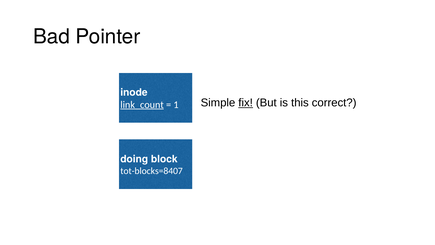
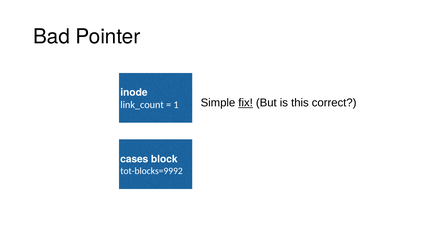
link_count underline: present -> none (142, 105)
doing: doing -> cases (134, 159)
tot-blocks=8407: tot-blocks=8407 -> tot-blocks=9992 (152, 171)
